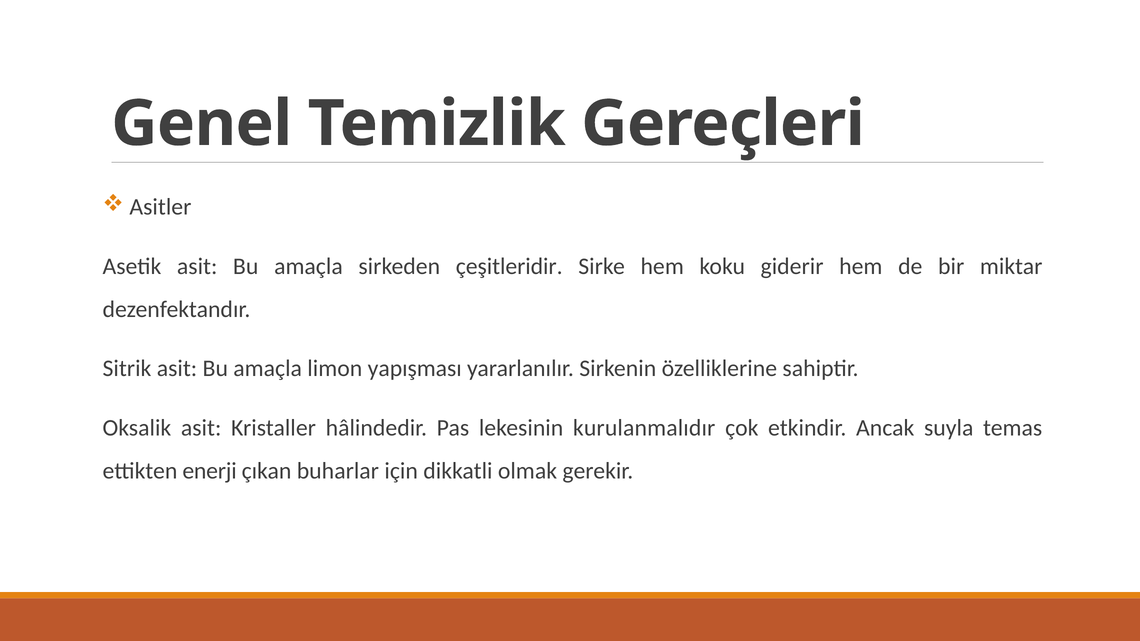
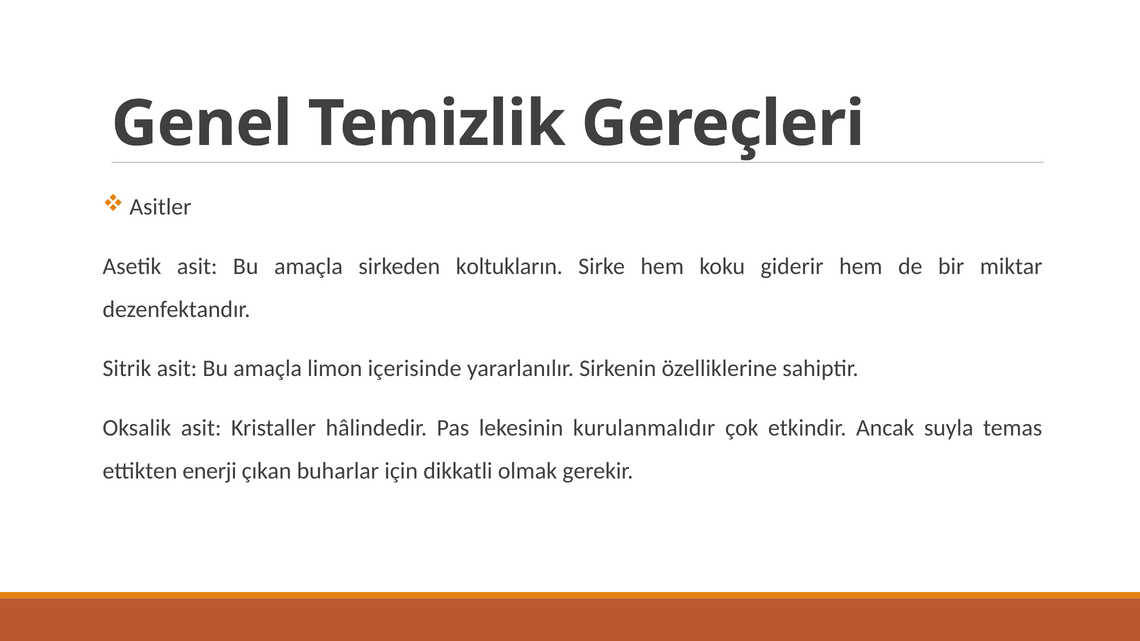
çeşitleridir: çeşitleridir -> koltukların (509, 267)
yapışması: yapışması -> içerisinde (415, 369)
